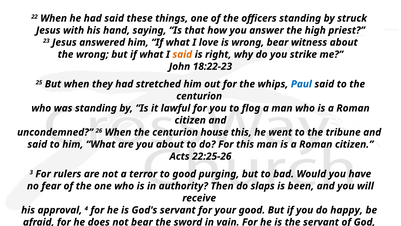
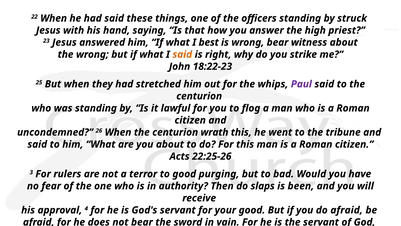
love: love -> best (209, 42)
Paul colour: blue -> purple (301, 84)
centurion house: house -> wrath (215, 132)
do happy: happy -> afraid (347, 210)
